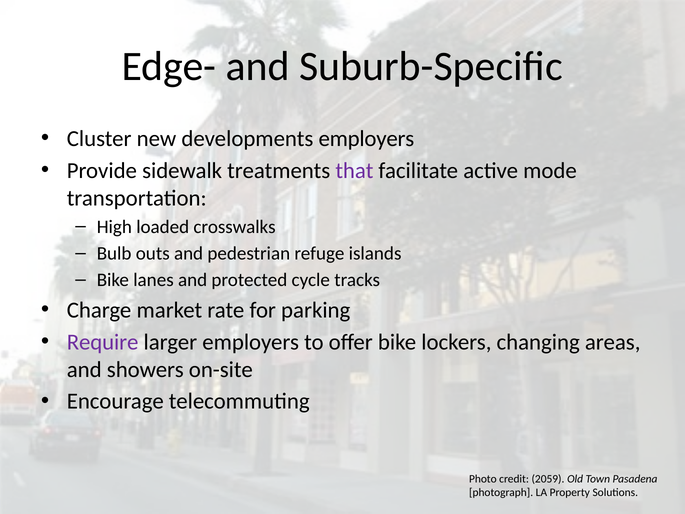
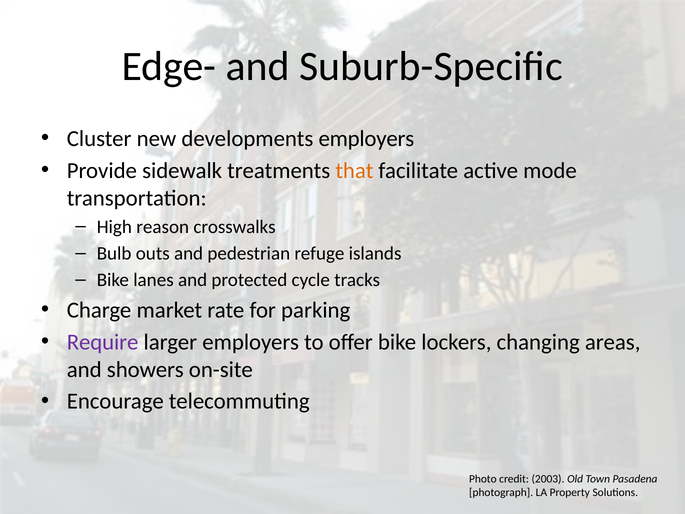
that colour: purple -> orange (354, 171)
loaded: loaded -> reason (163, 227)
2059: 2059 -> 2003 (548, 479)
